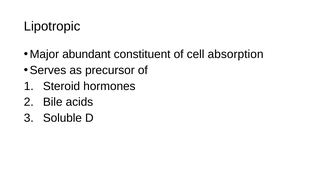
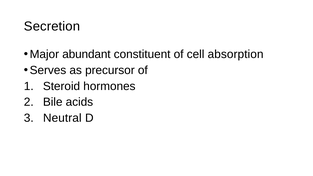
Lipotropic: Lipotropic -> Secretion (52, 26)
Soluble: Soluble -> Neutral (62, 118)
